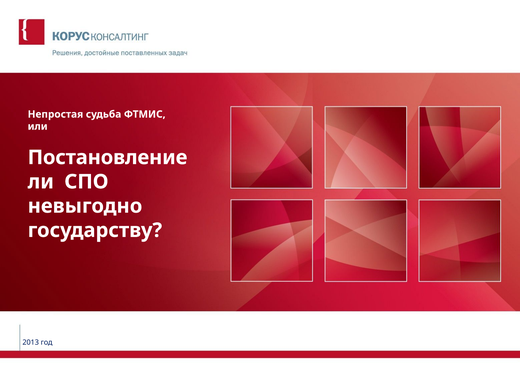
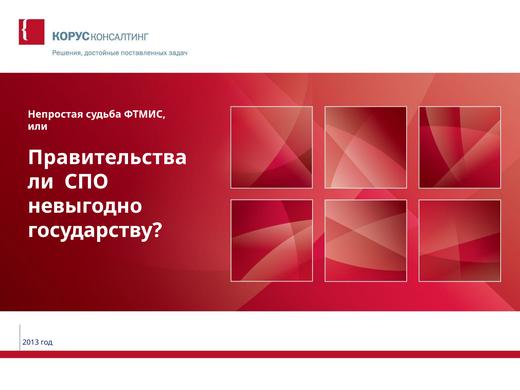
Постановление: Постановление -> Правительства (107, 157)
